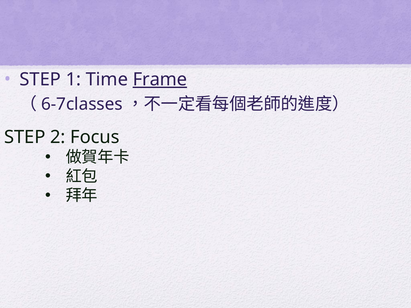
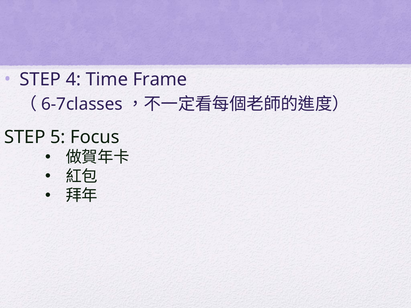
1: 1 -> 4 (73, 80)
Frame underline: present -> none (160, 80)
2: 2 -> 5 (58, 137)
